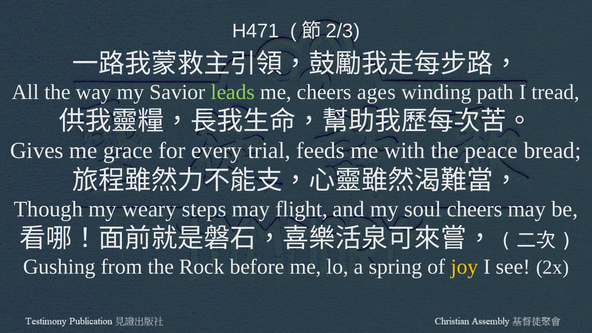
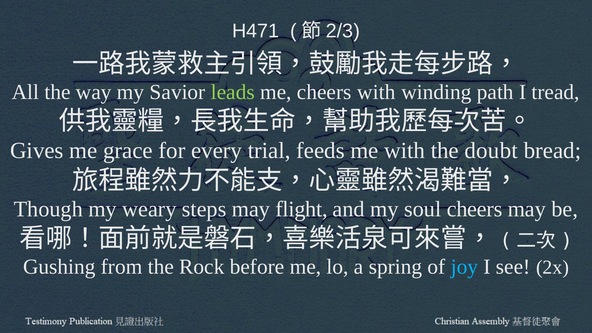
cheers ages: ages -> with (376, 92)
peace: peace -> doubt (491, 151)
joy colour: yellow -> light blue (464, 267)
